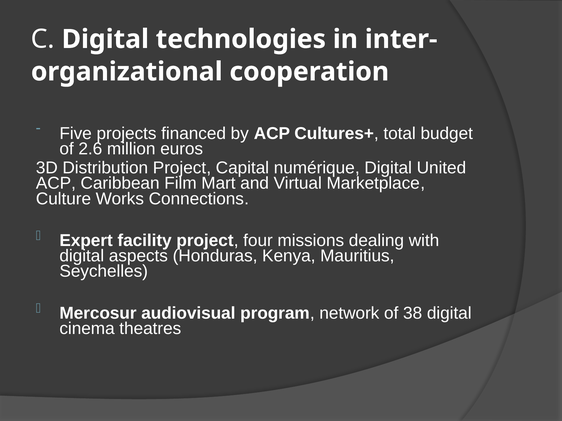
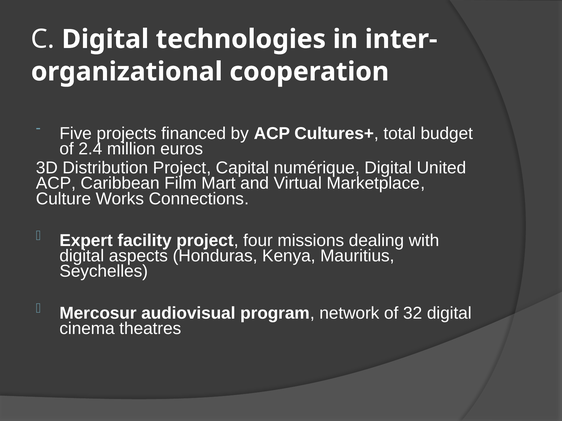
2.6: 2.6 -> 2.4 (90, 149)
38: 38 -> 32 (413, 314)
